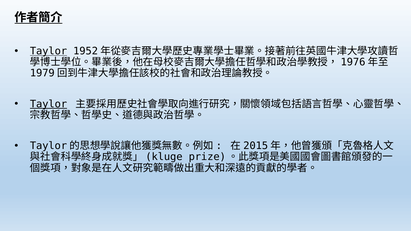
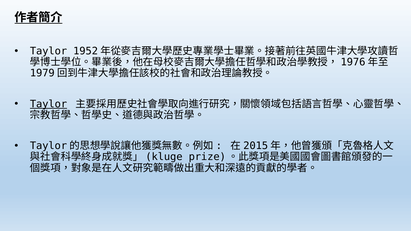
Taylor underline: present -> none (48, 51)
